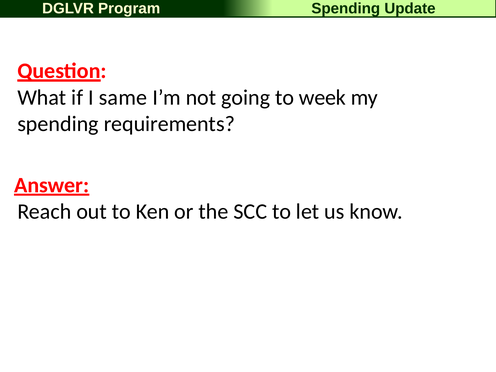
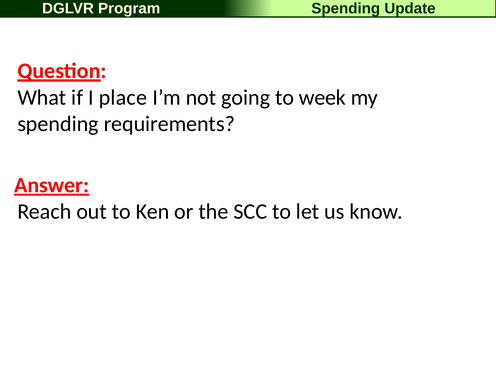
same: same -> place (123, 97)
